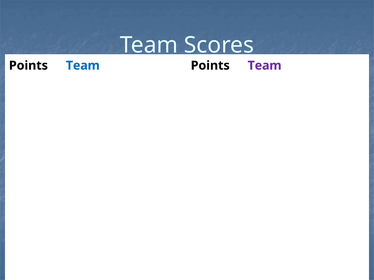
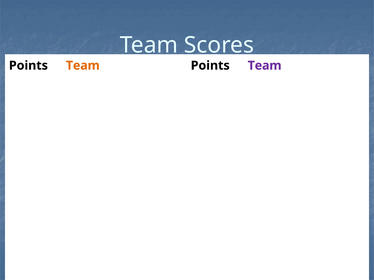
Team colour: blue -> orange (83, 66)
